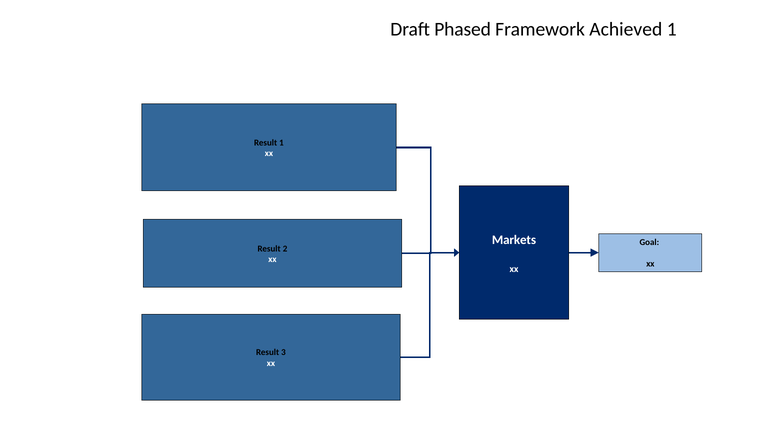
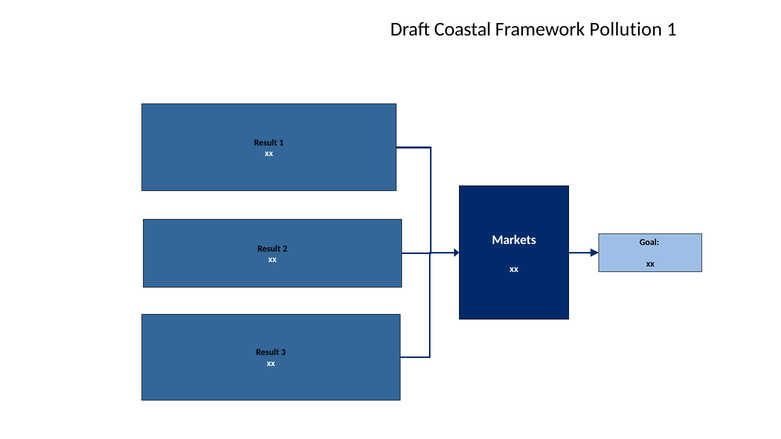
Phased: Phased -> Coastal (463, 29)
Achieved: Achieved -> Pollution (626, 29)
